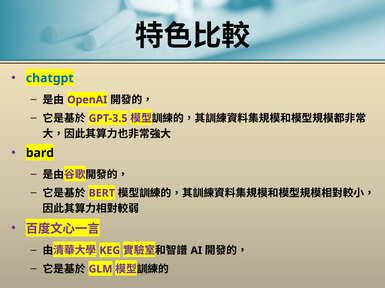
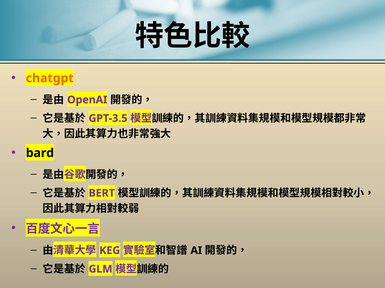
chatgpt colour: blue -> orange (50, 78)
